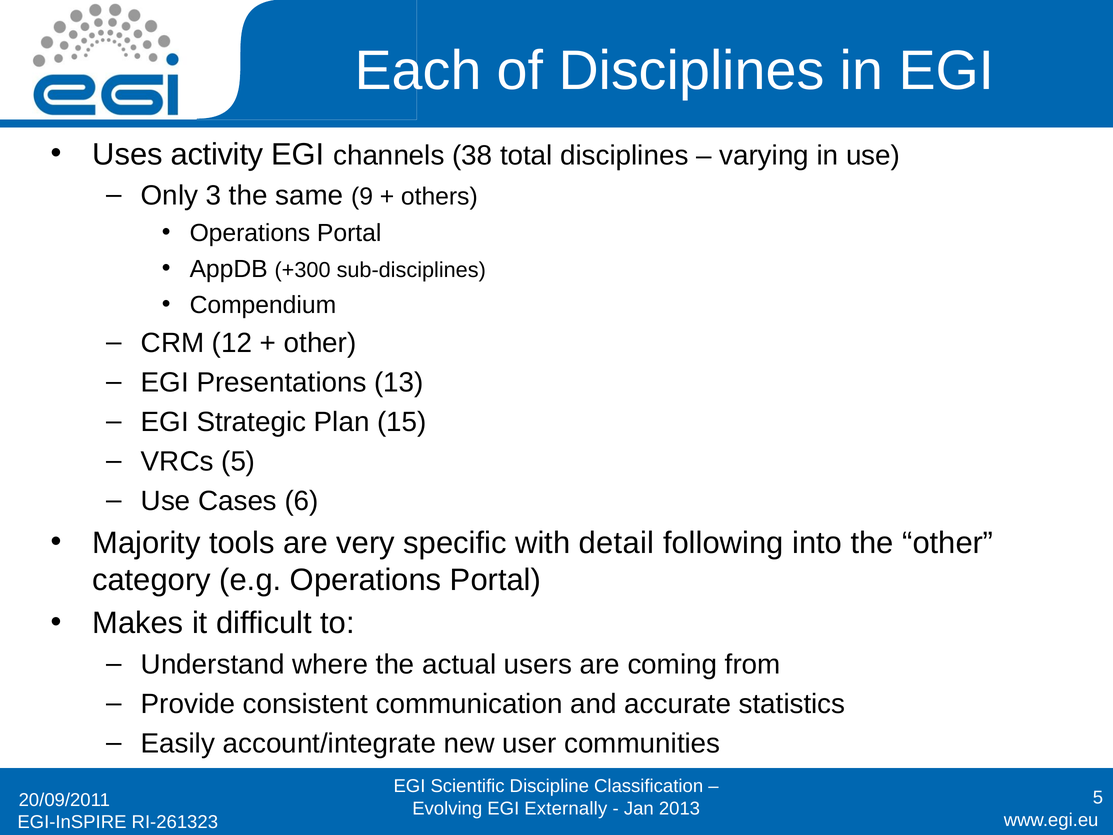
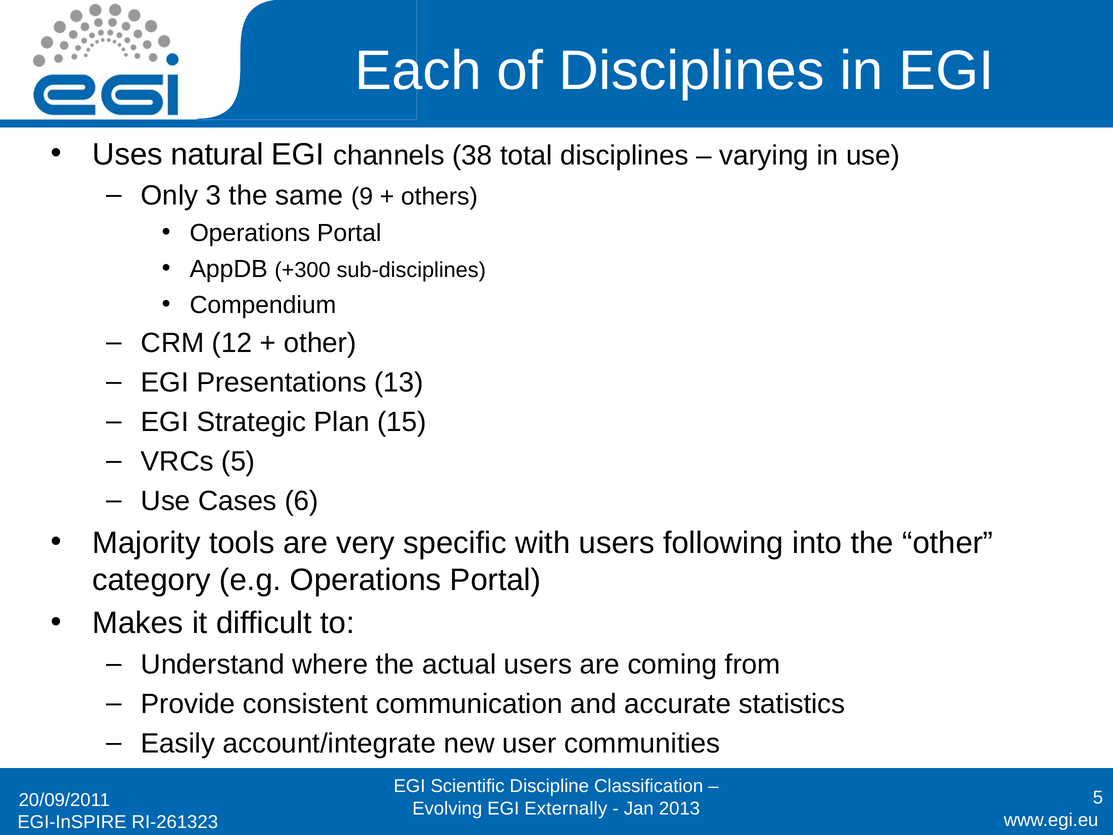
activity: activity -> natural (217, 154)
with detail: detail -> users (617, 543)
